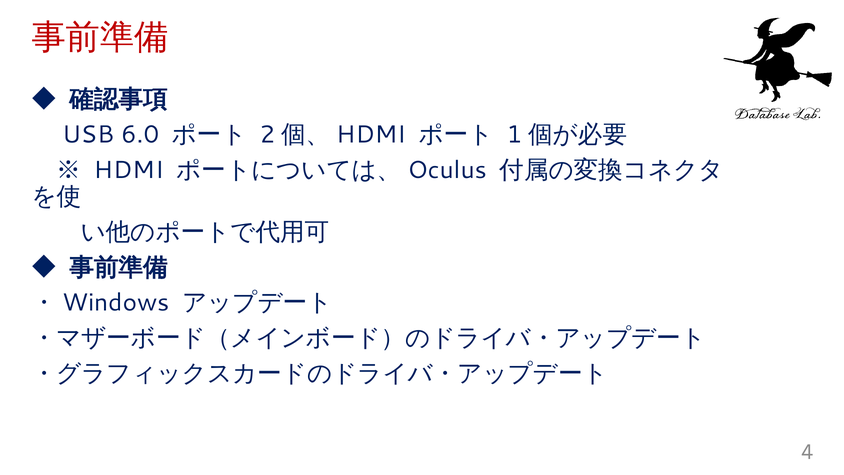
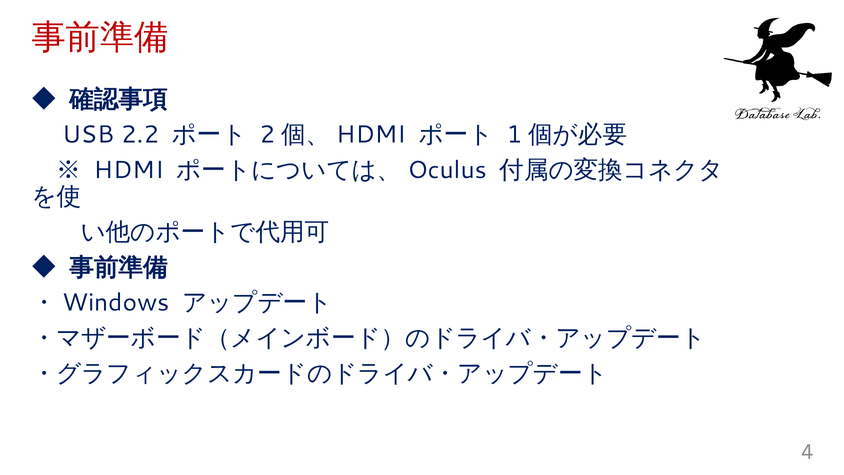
6.0: 6.0 -> 2.2 (140, 134)
